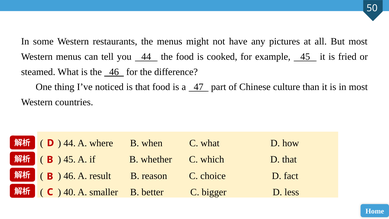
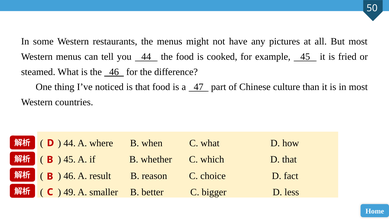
40: 40 -> 49 (70, 192)
